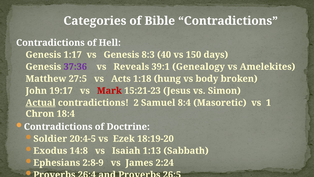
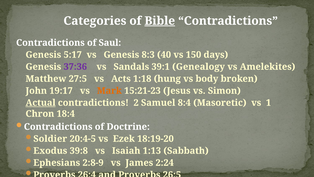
Bible underline: none -> present (160, 21)
Hell: Hell -> Saul (110, 43)
1:17: 1:17 -> 5:17 (73, 55)
Reveals: Reveals -> Sandals (131, 67)
Mark colour: red -> orange (109, 91)
14:8: 14:8 -> 39:8 (79, 150)
